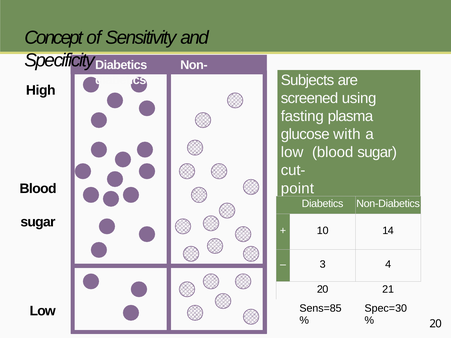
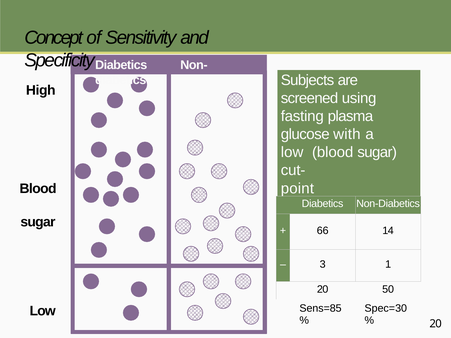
10: 10 -> 66 (323, 231)
4: 4 -> 1 (388, 264)
21: 21 -> 50 (388, 290)
